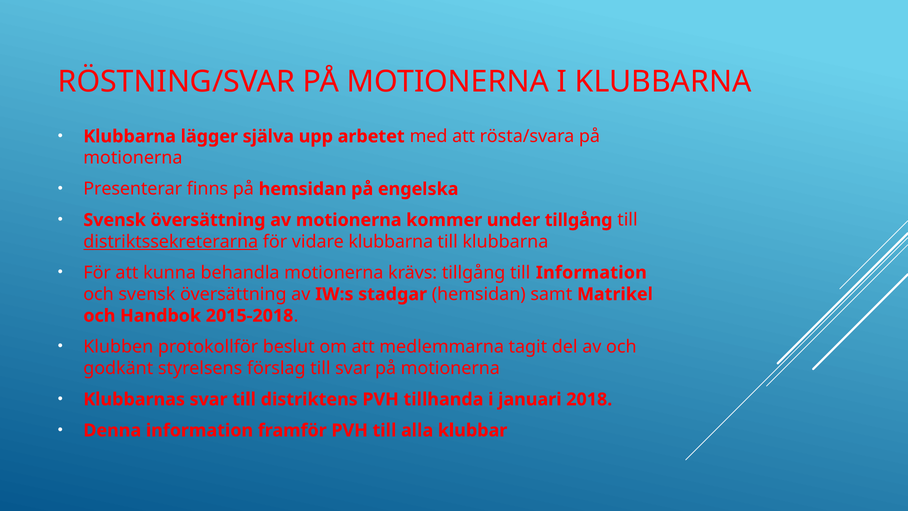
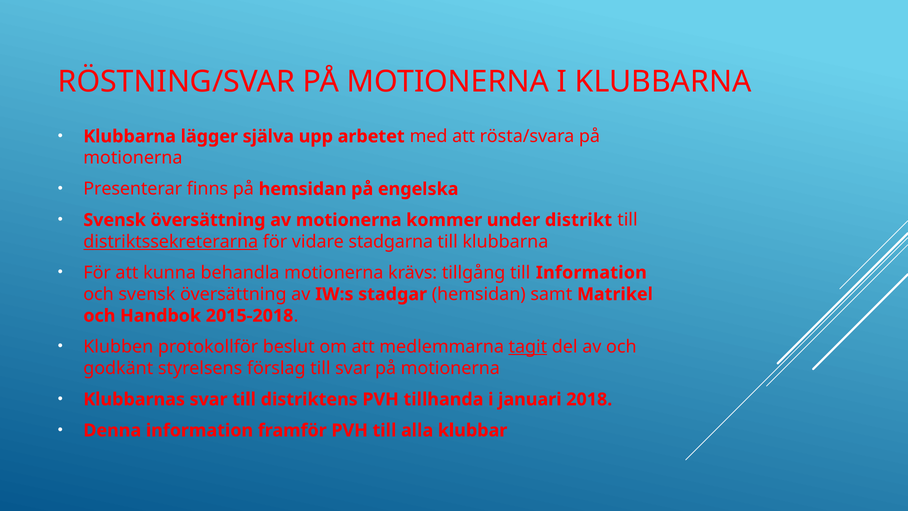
under tillgång: tillgång -> distrikt (578, 220)
vidare klubbarna: klubbarna -> stadgarna (391, 242)
tagit underline: none -> present (528, 347)
